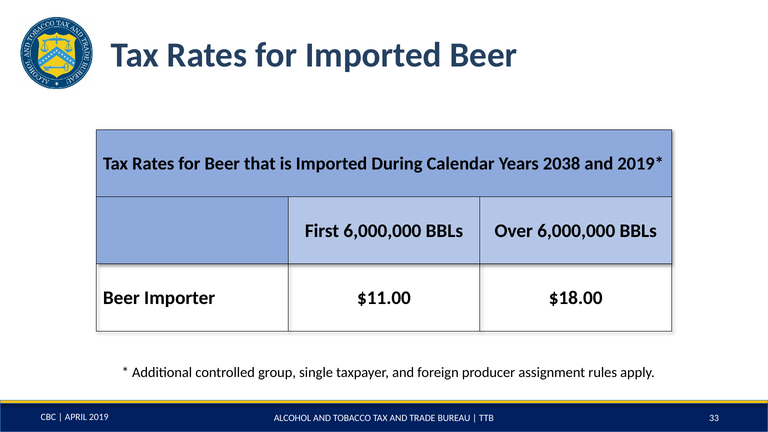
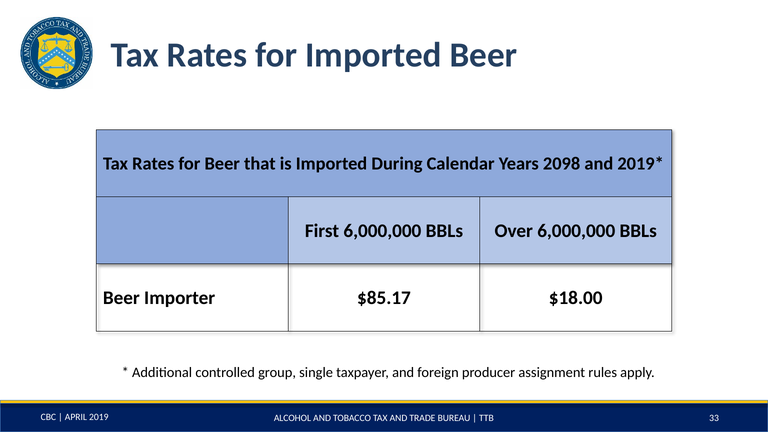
2038: 2038 -> 2098 (562, 164)
$11.00: $11.00 -> $85.17 (384, 298)
